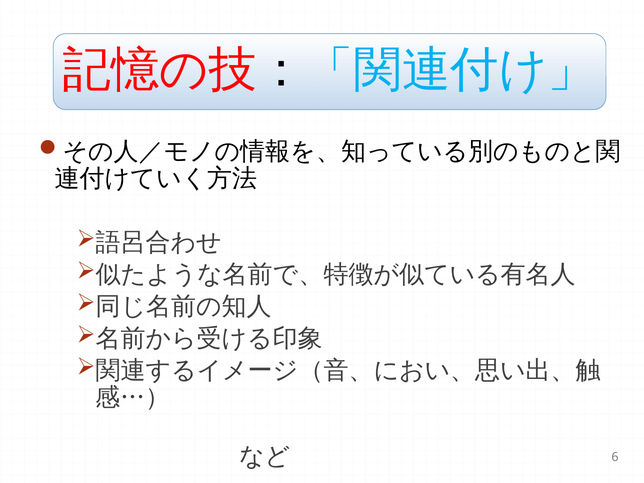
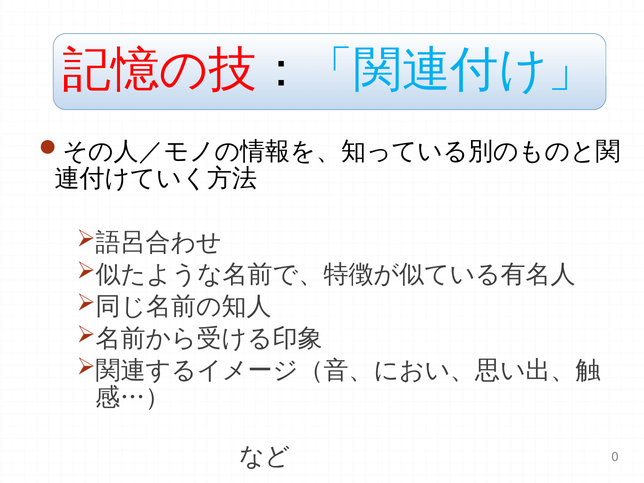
6: 6 -> 0 (615, 457)
